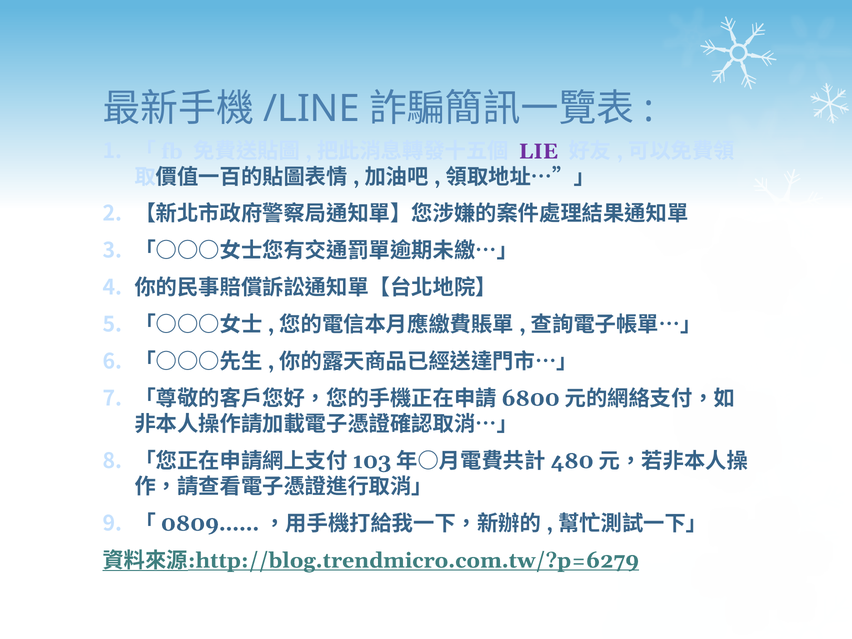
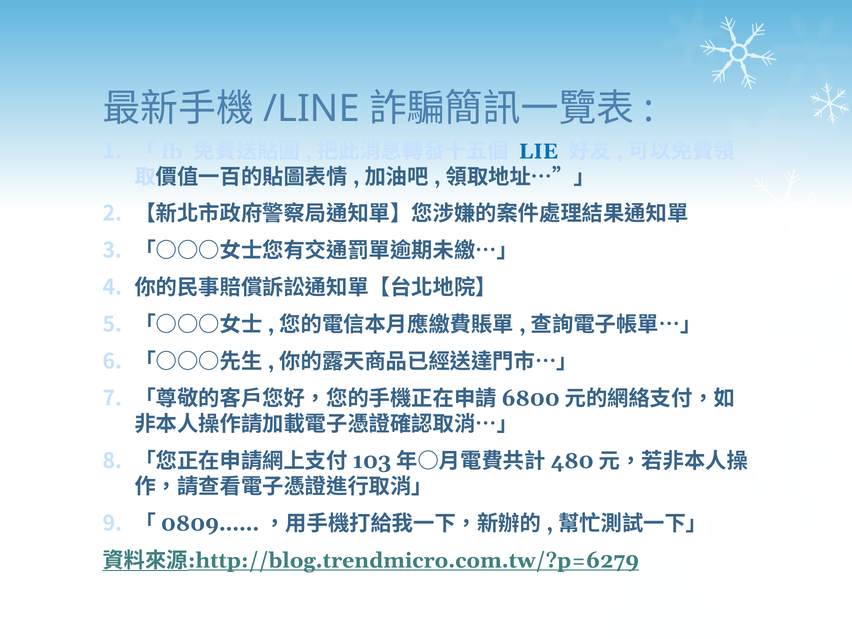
LIE colour: purple -> blue (538, 151)
